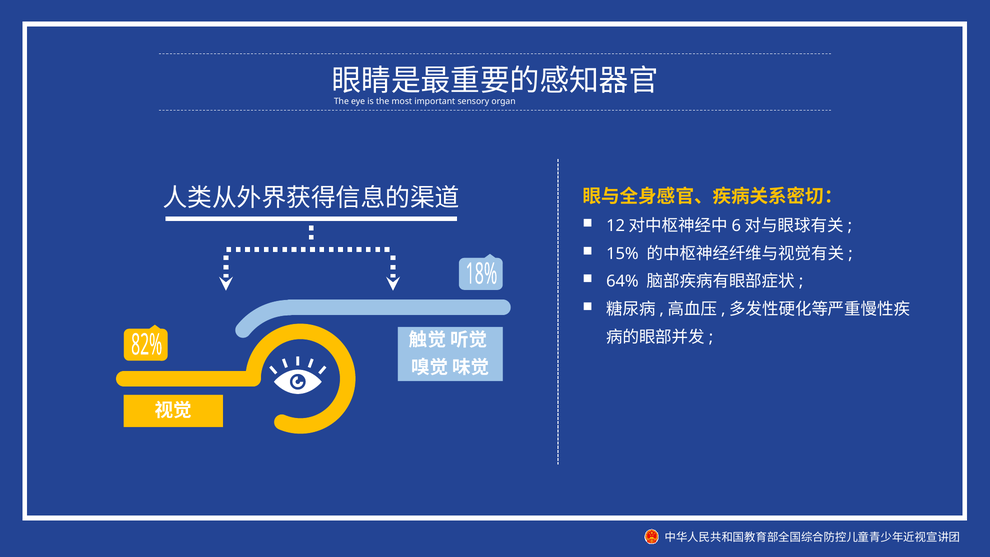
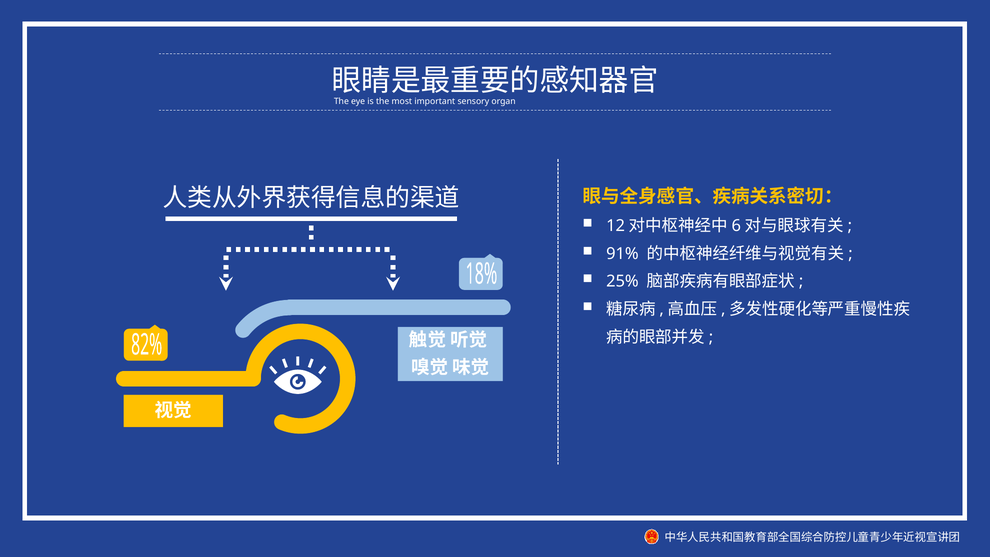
15%: 15% -> 91% (622, 254)
64%: 64% -> 25% (622, 281)
